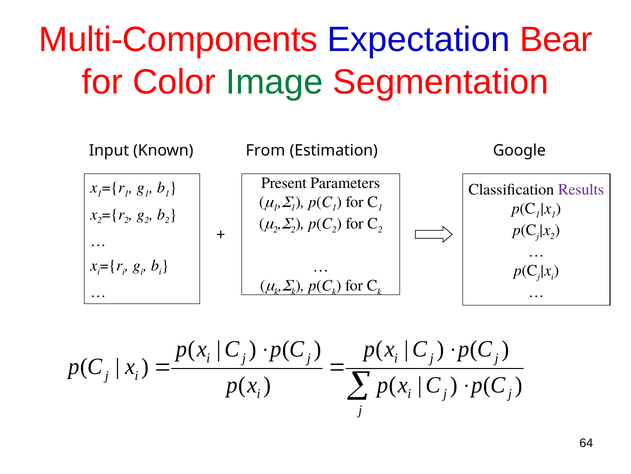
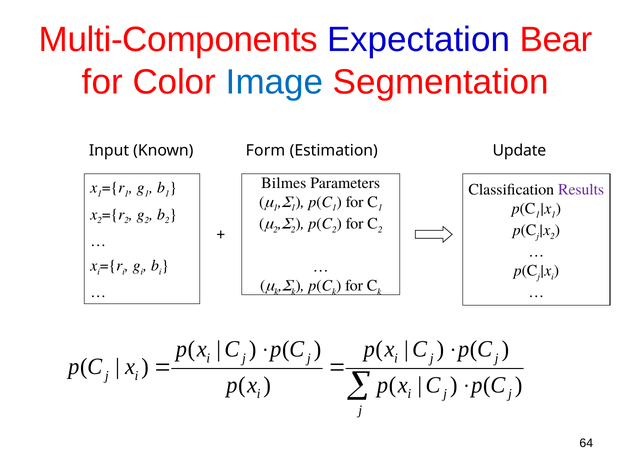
Image colour: green -> blue (275, 82)
From: From -> Form (265, 150)
Google: Google -> Update (519, 150)
Present: Present -> Bilmes (284, 183)
